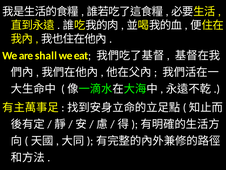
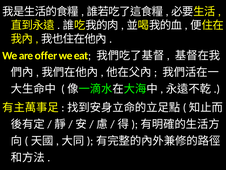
shall: shall -> offer (46, 55)
